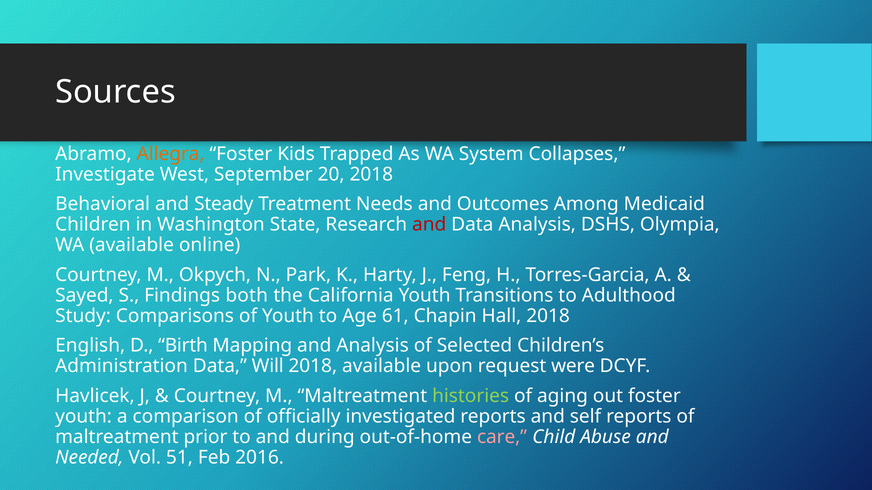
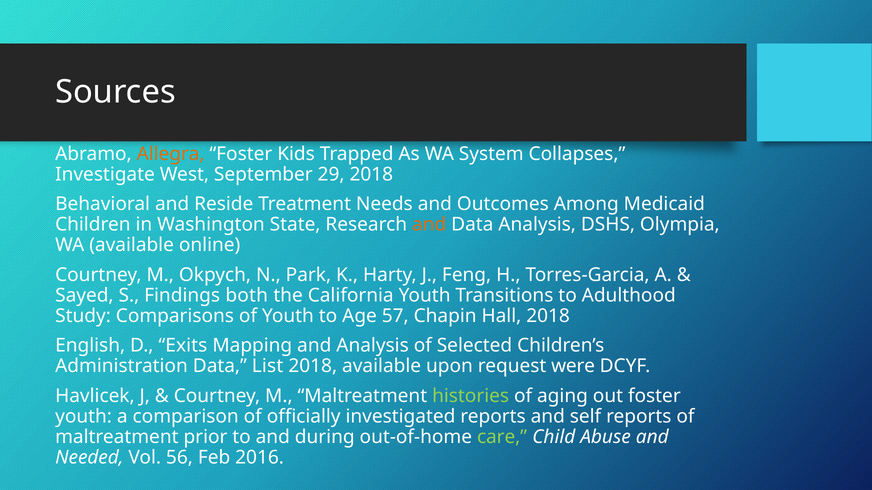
20: 20 -> 29 (331, 174)
Steady: Steady -> Reside (224, 204)
and colour: red -> orange (429, 225)
61: 61 -> 57 (395, 316)
Birth: Birth -> Exits (183, 346)
Will: Will -> List (268, 367)
care colour: pink -> light green (502, 437)
51: 51 -> 56 (179, 458)
